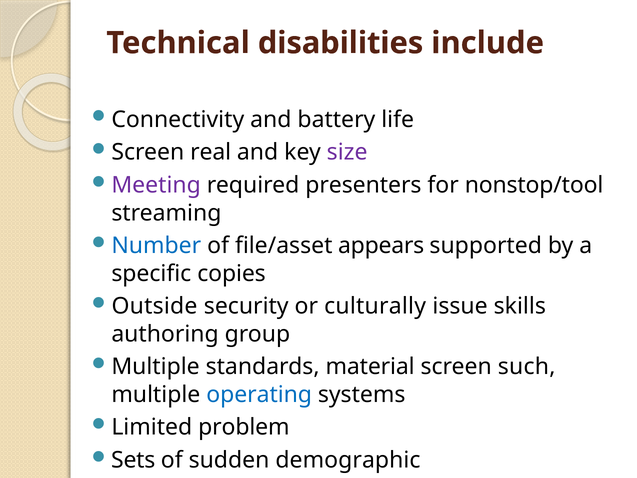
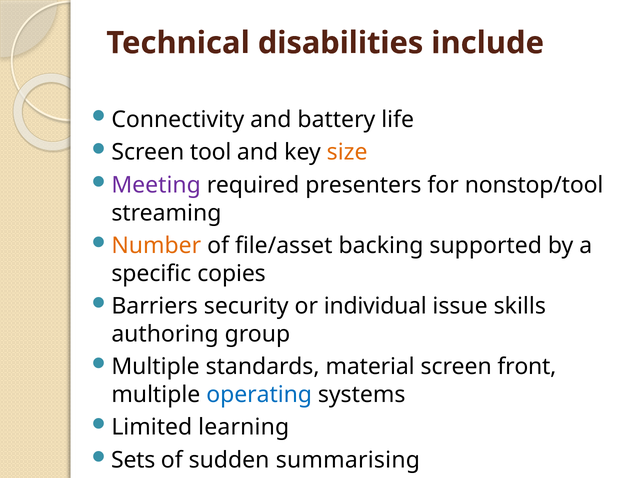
real: real -> tool (211, 152)
size colour: purple -> orange (347, 152)
Number colour: blue -> orange (156, 246)
appears: appears -> backing (381, 246)
Outside: Outside -> Barriers (155, 306)
culturally: culturally -> individual (375, 306)
such: such -> front (527, 367)
problem: problem -> learning (244, 427)
demographic: demographic -> summarising (348, 460)
